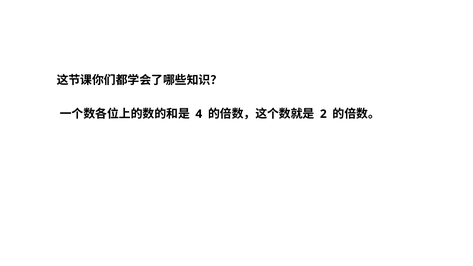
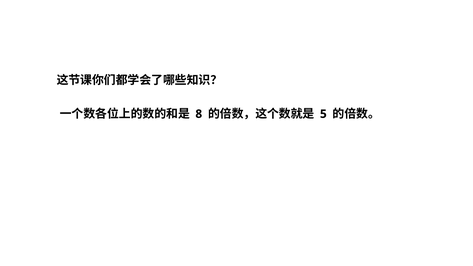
4: 4 -> 8 (199, 114)
2: 2 -> 5 (323, 114)
